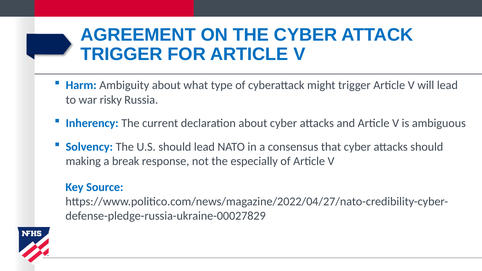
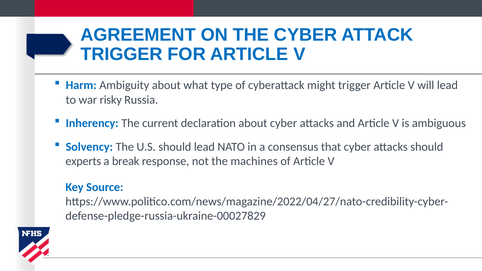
making: making -> experts (83, 161)
especially: especially -> machines (254, 161)
